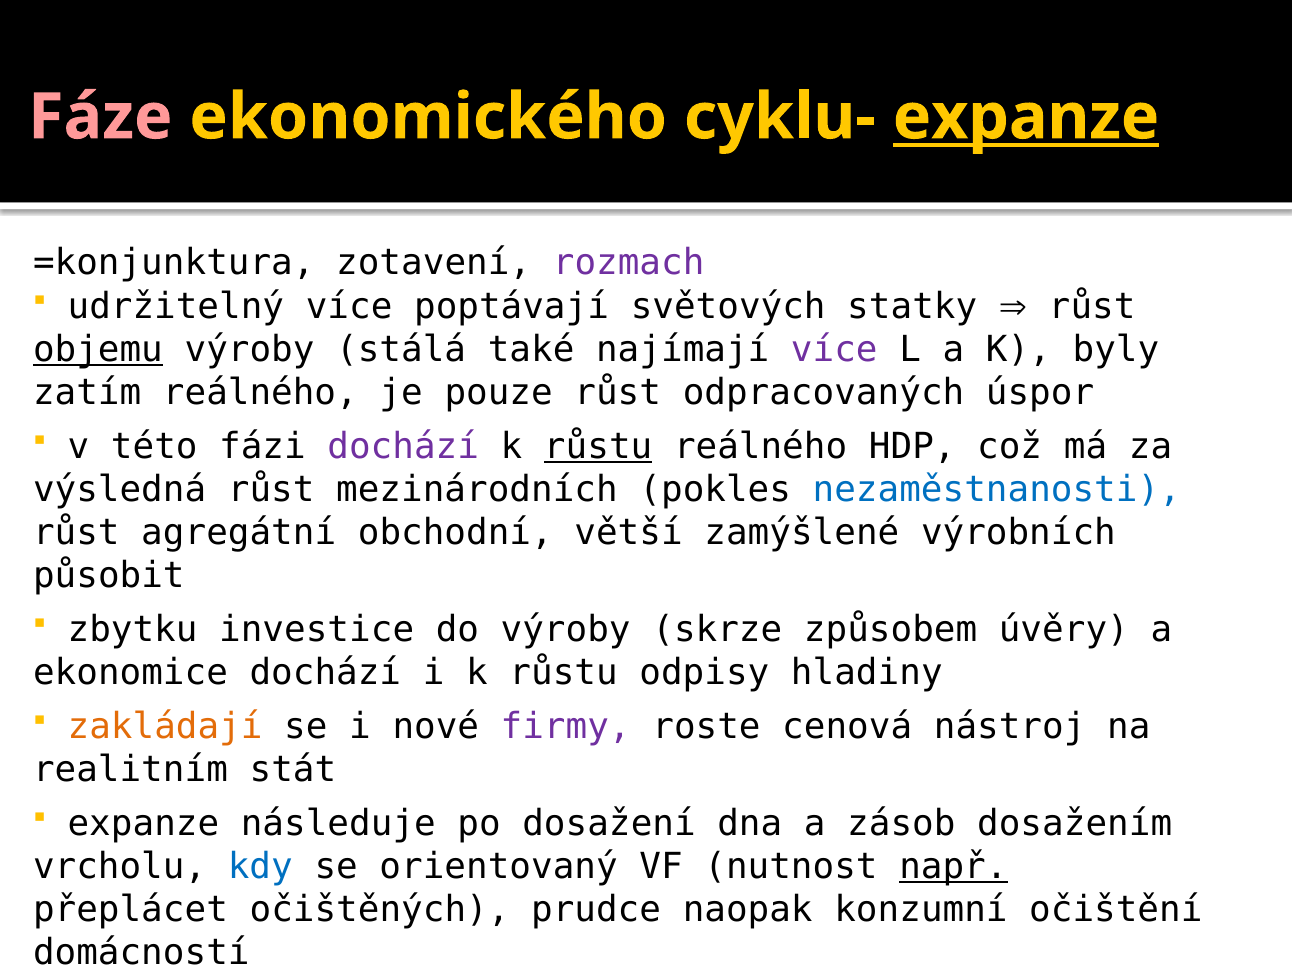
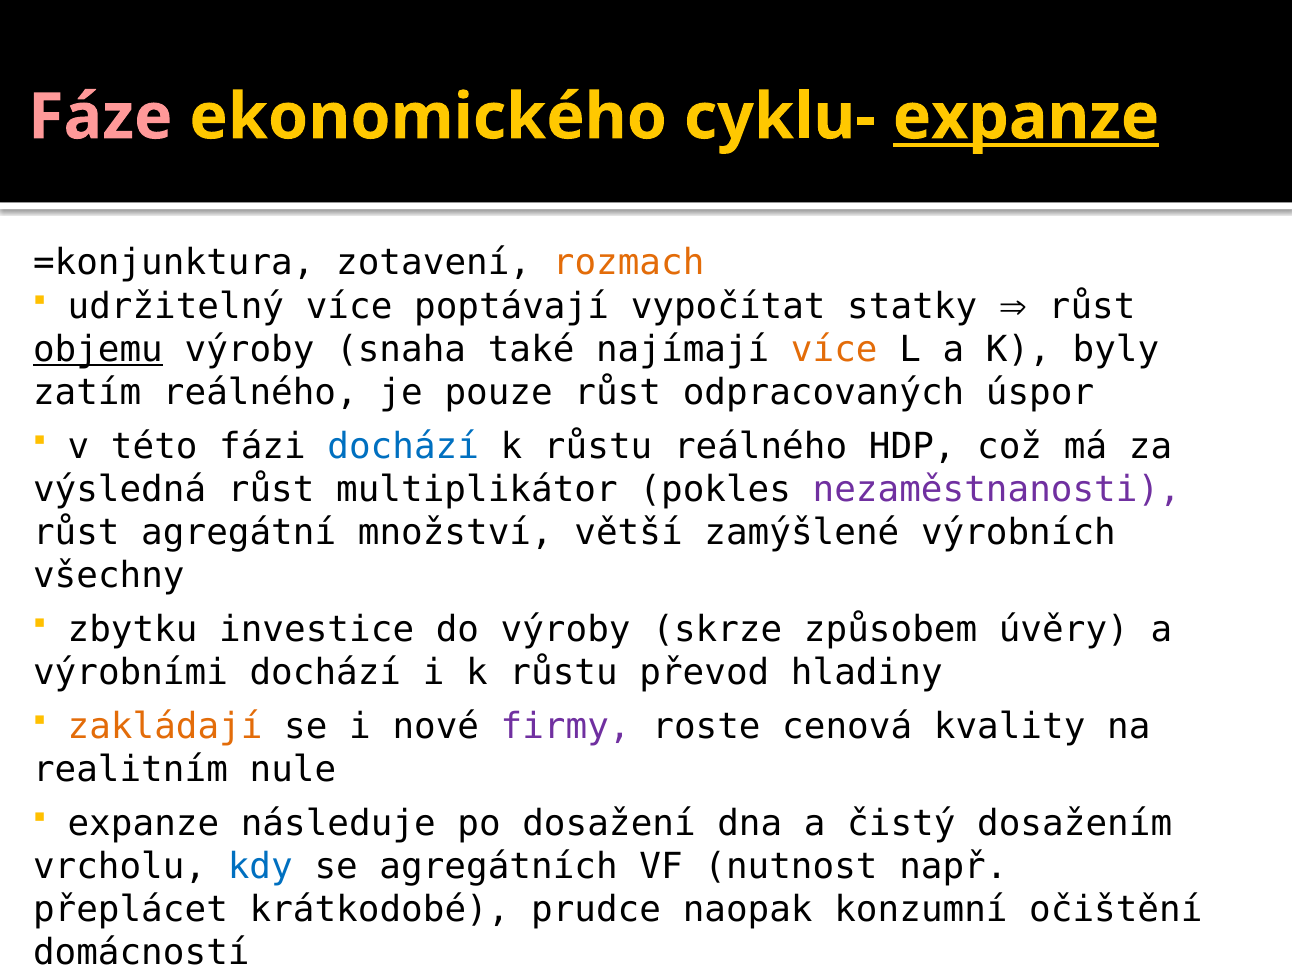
rozmach colour: purple -> orange (629, 263)
světových: světových -> vypočítat (728, 306)
stálá: stálá -> snaha (401, 349)
více colour: purple -> orange (834, 349)
dochází colour: purple -> blue (403, 446)
růstu underline: present -> none (598, 446)
mezinárodních: mezinárodních -> multiplikátor (477, 489)
nezaměstnanosti colour: blue -> purple (997, 489)
obchodní: obchodní -> množství (455, 532)
působit: působit -> všechny (109, 575)
ekonomice: ekonomice -> výrobními (130, 672)
odpisy: odpisy -> převod (704, 672)
nástroj: nástroj -> kvality (1010, 726)
stát: stát -> nule (293, 769)
zásob: zásob -> čistý (901, 823)
orientovaný: orientovaný -> agregátních (499, 866)
např underline: present -> none (953, 866)
očištěných: očištěných -> krátkodobé (380, 909)
